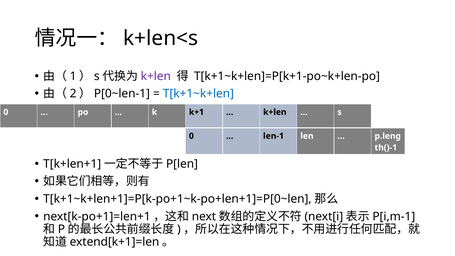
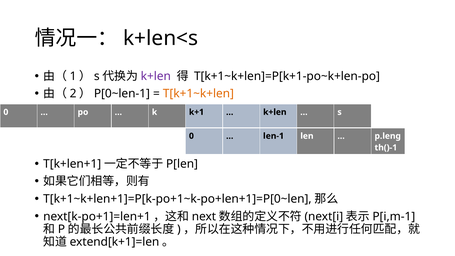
T[k+1~k+len colour: blue -> orange (198, 94)
